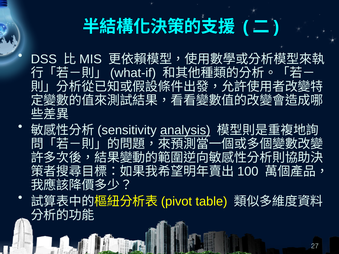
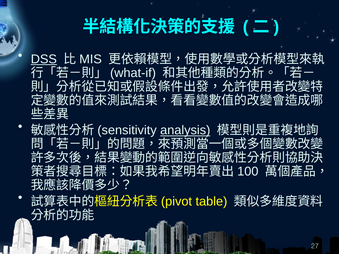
DSS underline: none -> present (44, 59)
